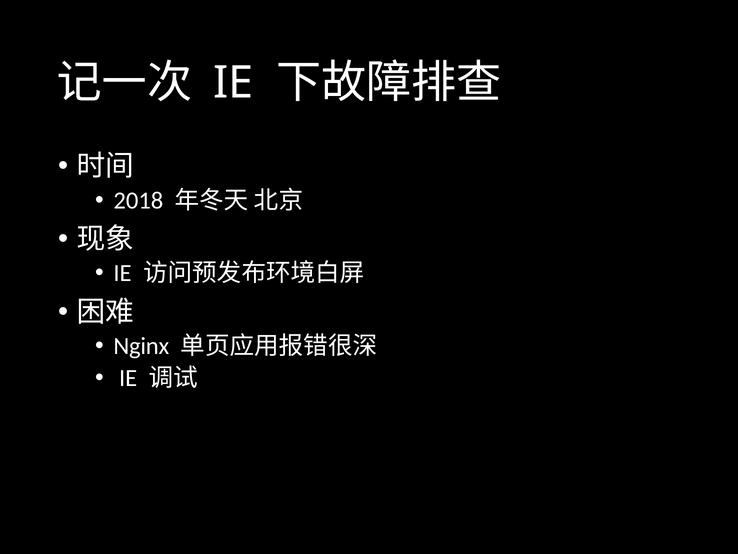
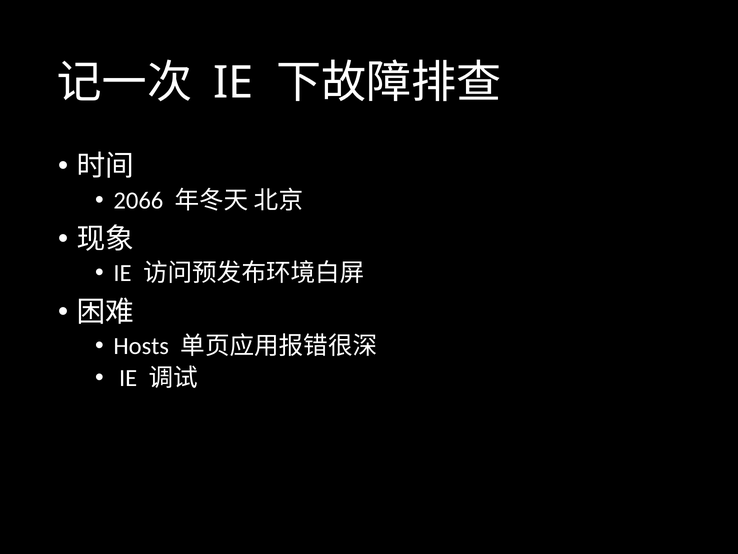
2018: 2018 -> 2066 (138, 200)
Nginx: Nginx -> Hosts (141, 346)
